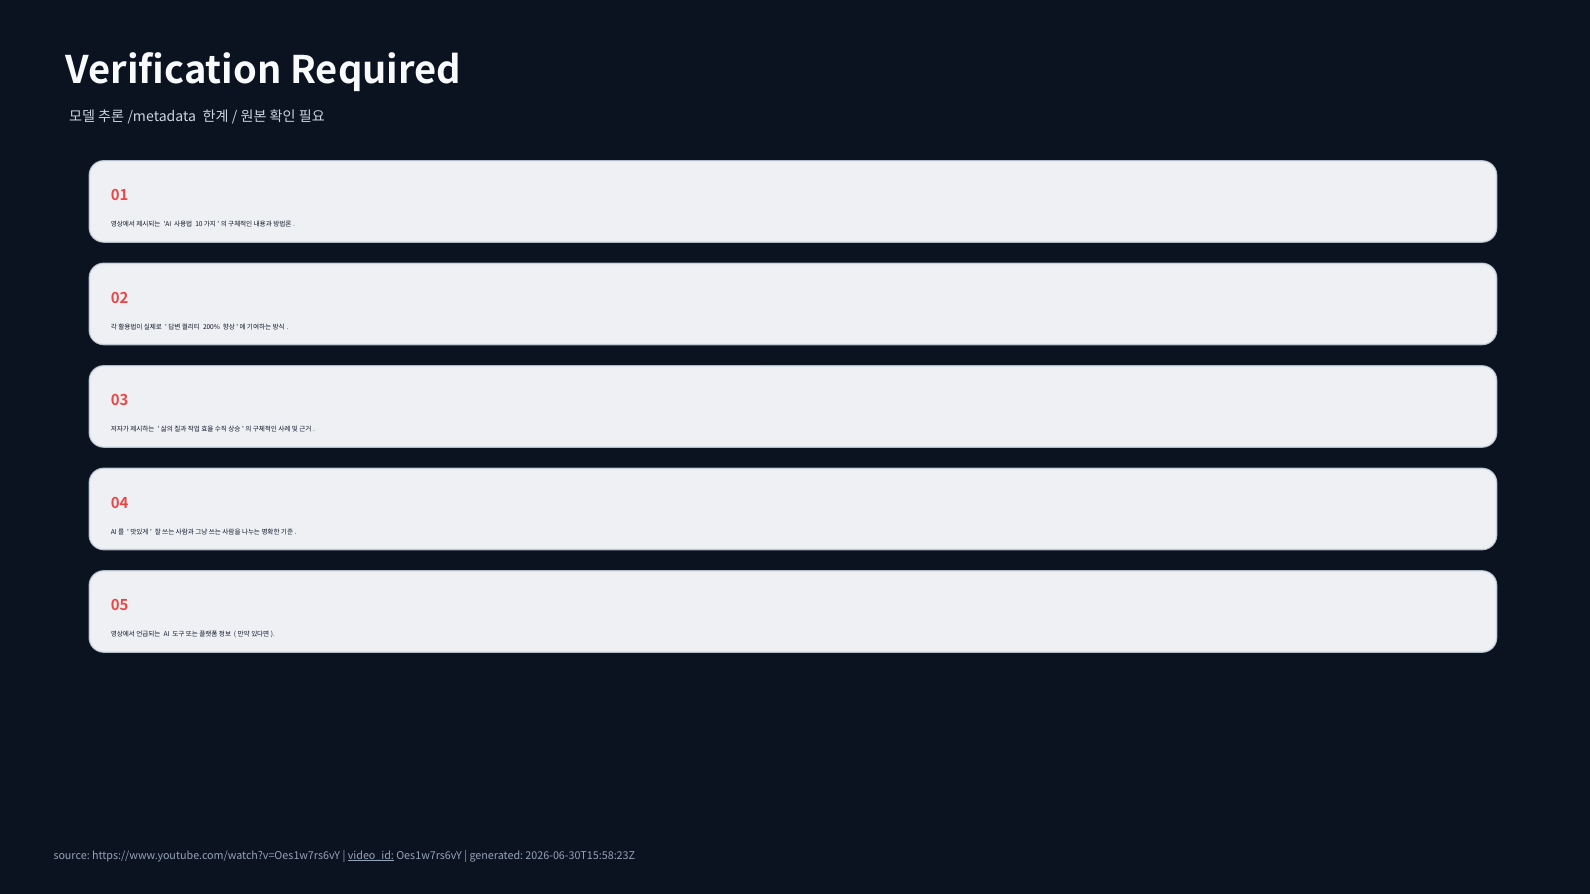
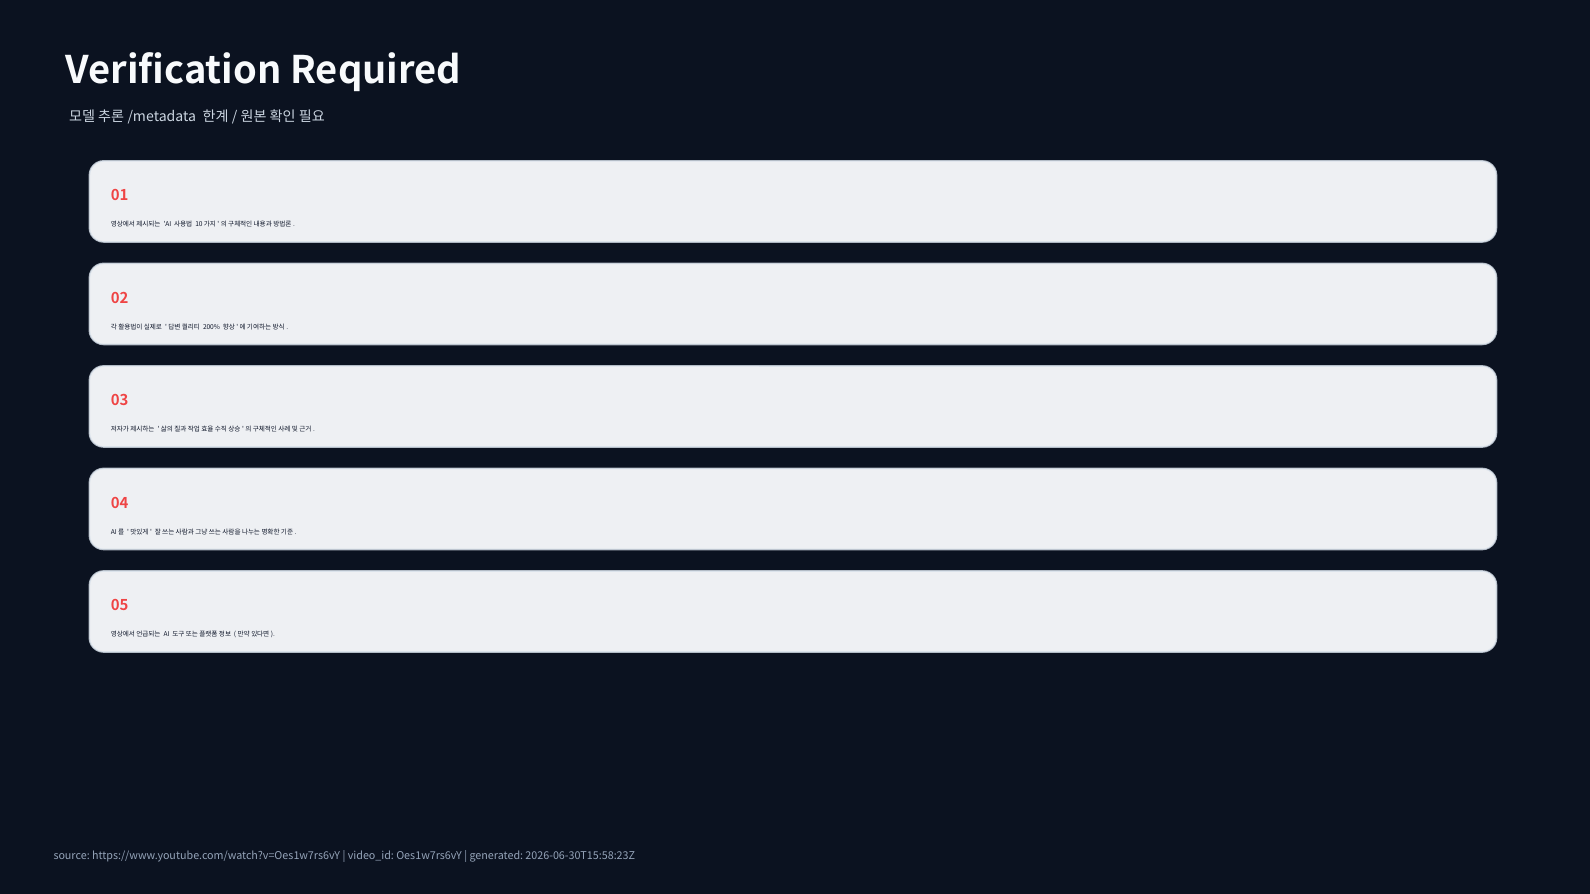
video_id underline: present -> none (371, 856)
